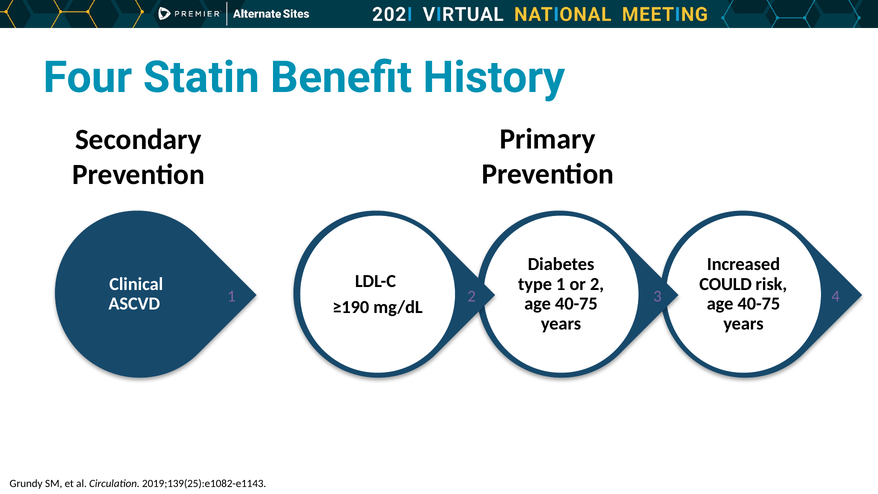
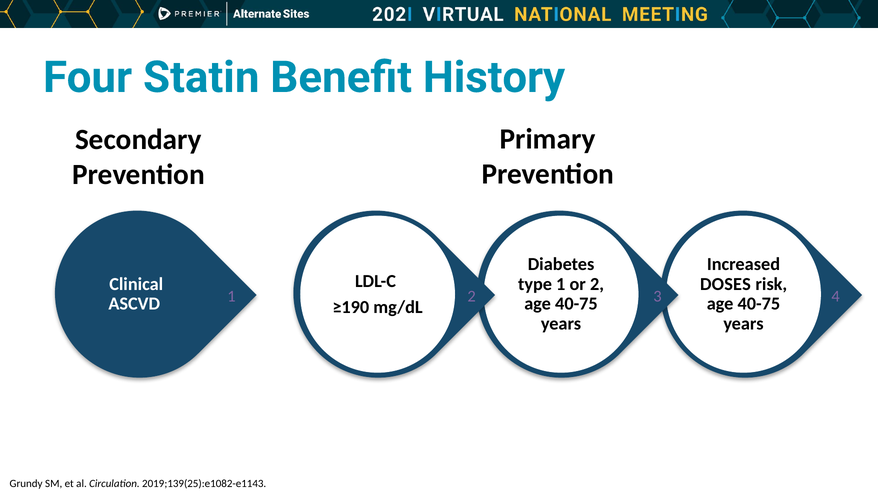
COULD: COULD -> DOSES (725, 284)
